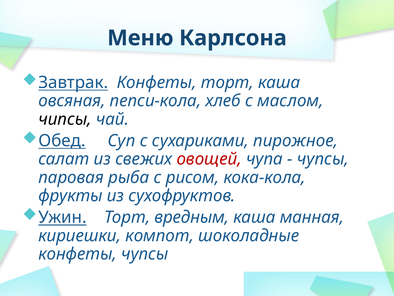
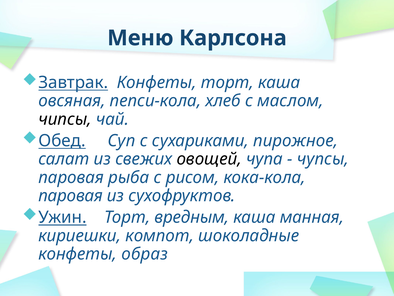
овощей colour: red -> black (209, 159)
фрукты: фрукты -> паровая (71, 195)
конфеты чупсы: чупсы -> образ (145, 254)
